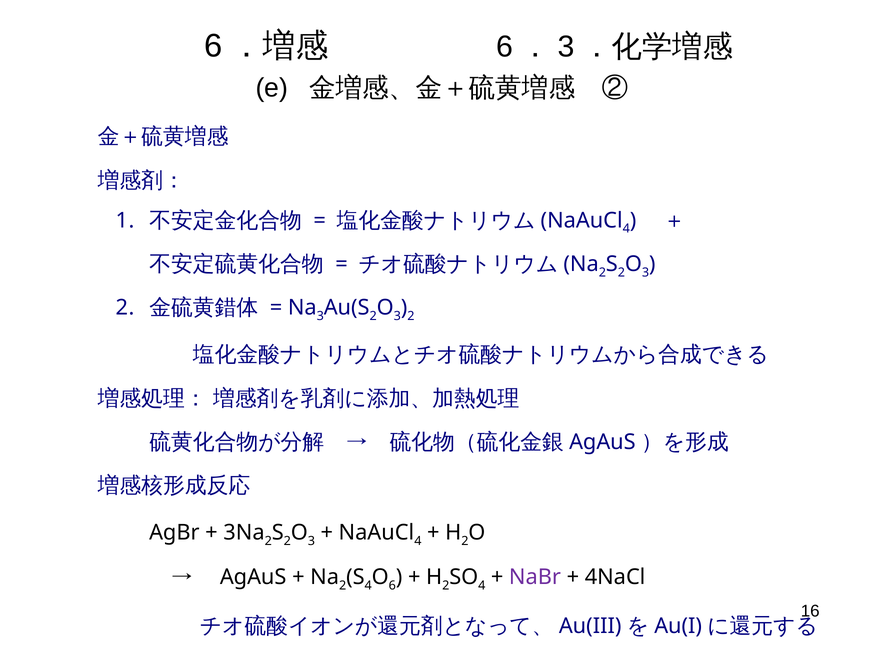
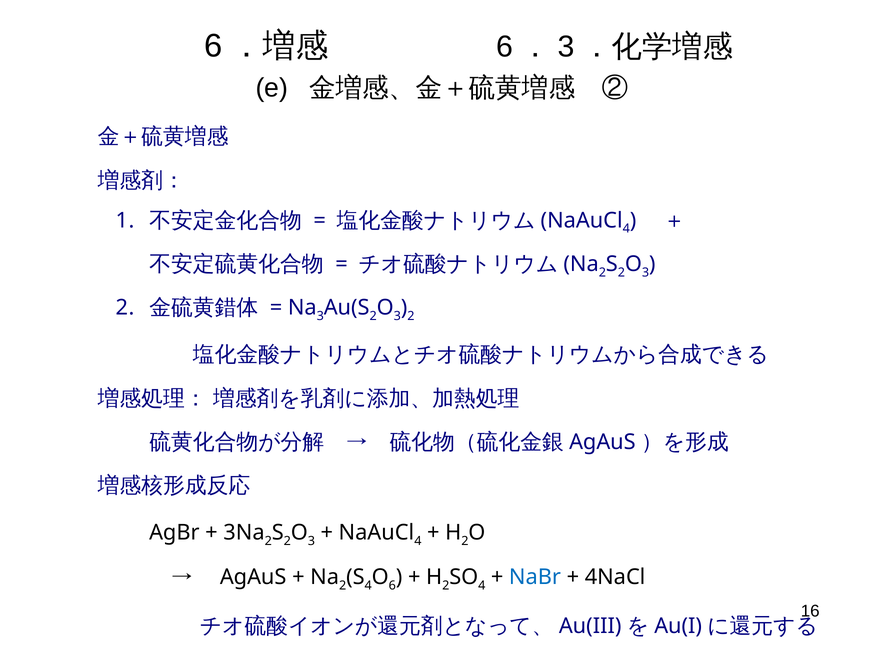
NaBr colour: purple -> blue (535, 577)
